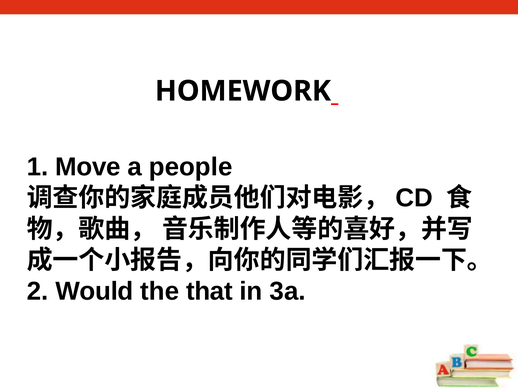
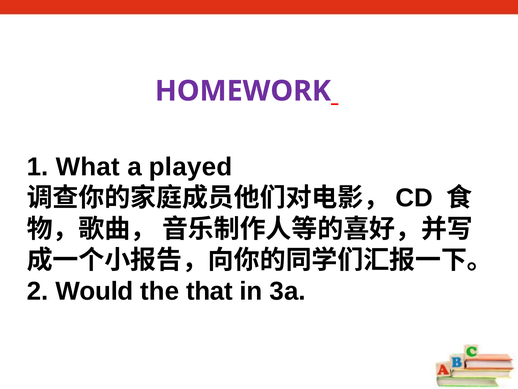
HOMEWORK colour: black -> purple (243, 91)
Move: Move -> What (88, 167)
people: people -> played (191, 167)
